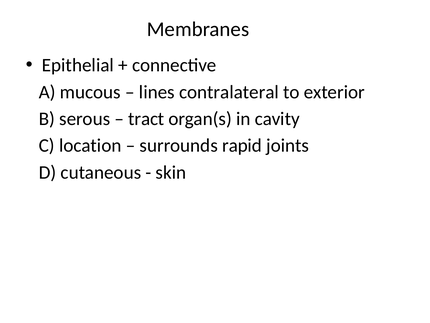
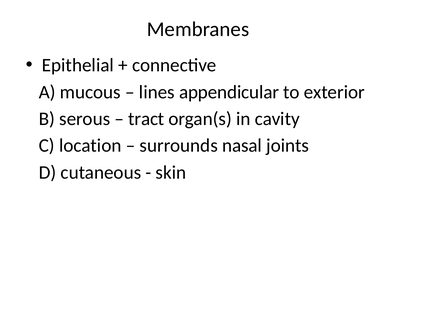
contralateral: contralateral -> appendicular (229, 92)
rapid: rapid -> nasal (242, 145)
